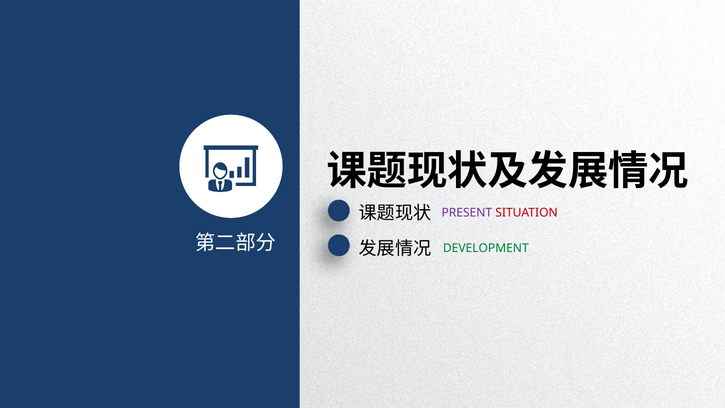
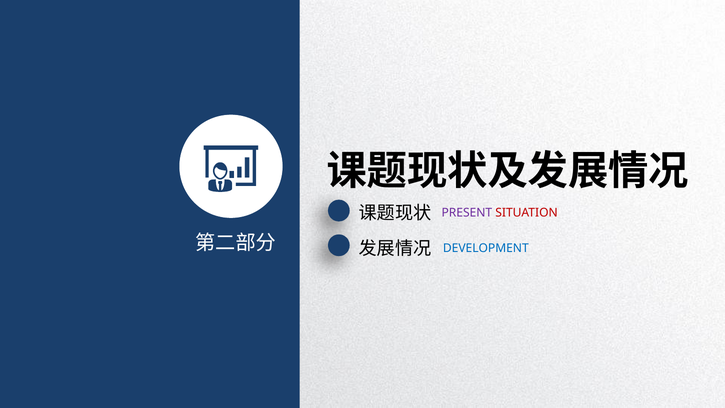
DEVELOPMENT colour: green -> blue (486, 248)
